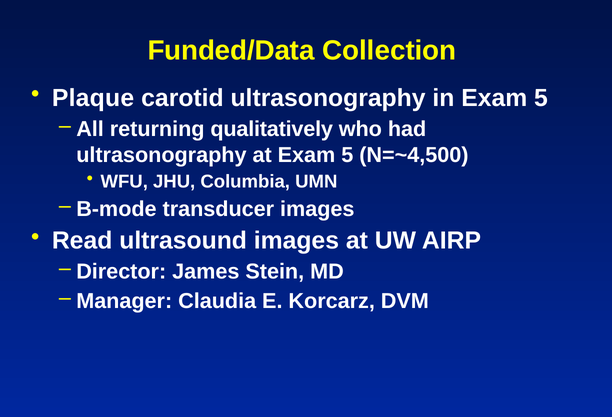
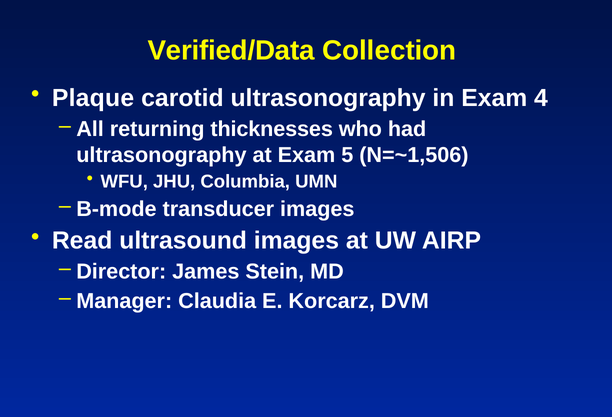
Funded/Data: Funded/Data -> Verified/Data (231, 51)
in Exam 5: 5 -> 4 (541, 98)
qualitatively: qualitatively -> thicknesses (272, 129)
N=~4,500: N=~4,500 -> N=~1,506 (414, 155)
